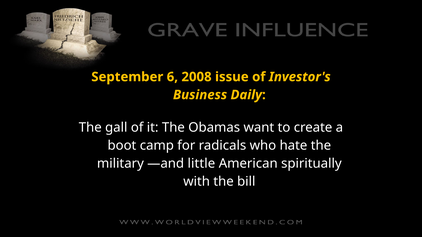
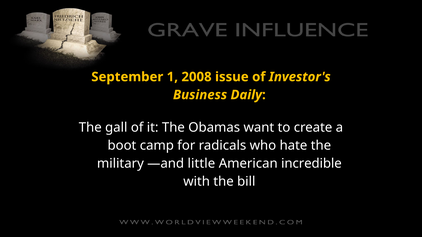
6: 6 -> 1 (172, 77)
spiritually: spiritually -> incredible (311, 164)
